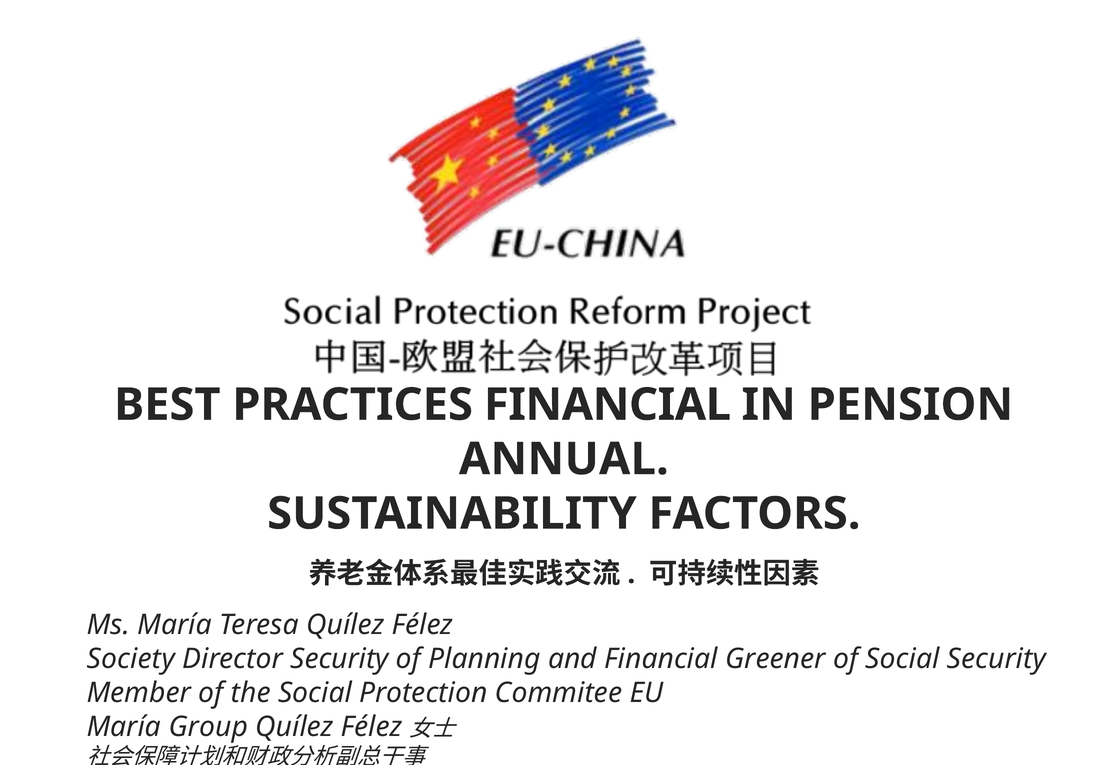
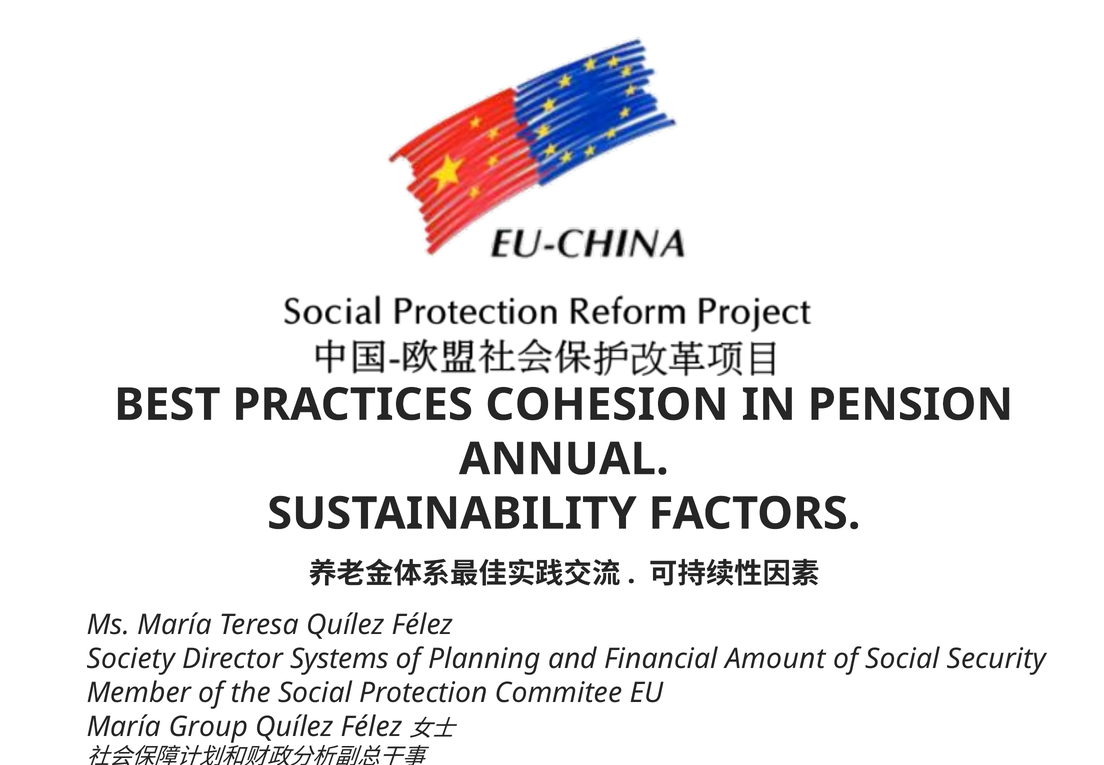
PRACTICES FINANCIAL: FINANCIAL -> COHESION (607, 404)
Director Security: Security -> Systems (340, 658)
Greener: Greener -> Amount (775, 658)
